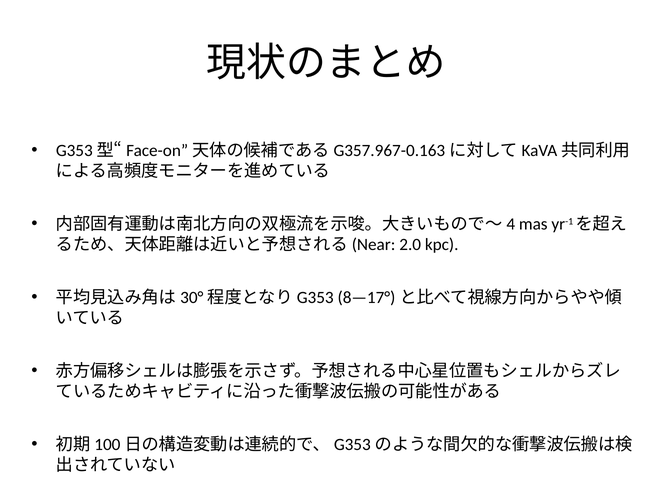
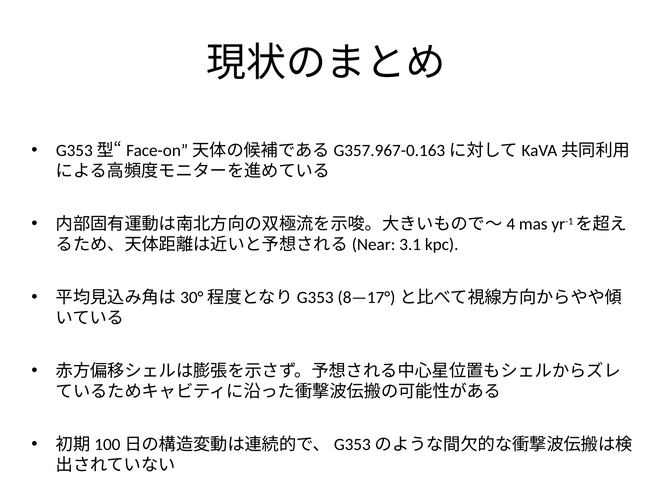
2.0: 2.0 -> 3.1 (410, 245)
